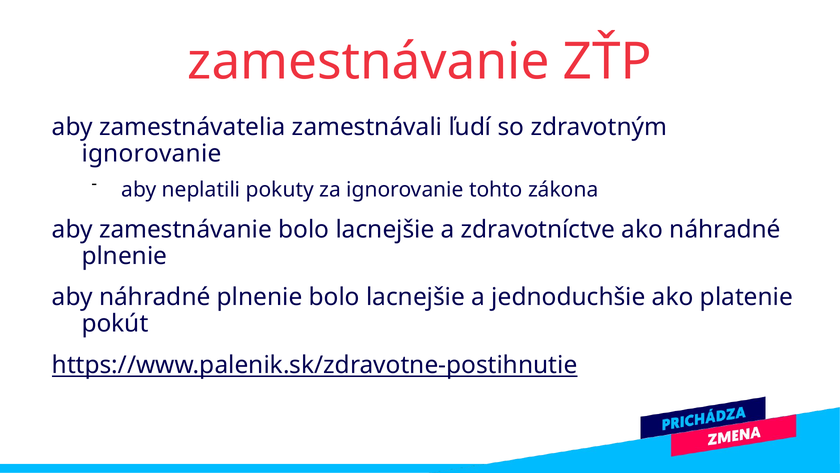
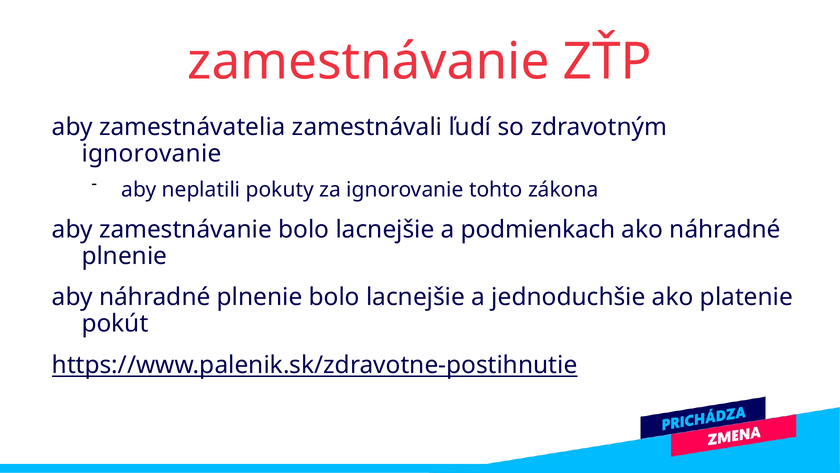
zdravotníctve: zdravotníctve -> podmienkach (538, 229)
